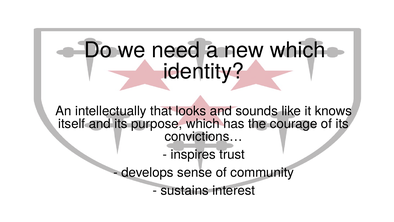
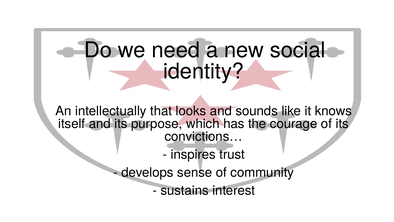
new which: which -> social (298, 50)
